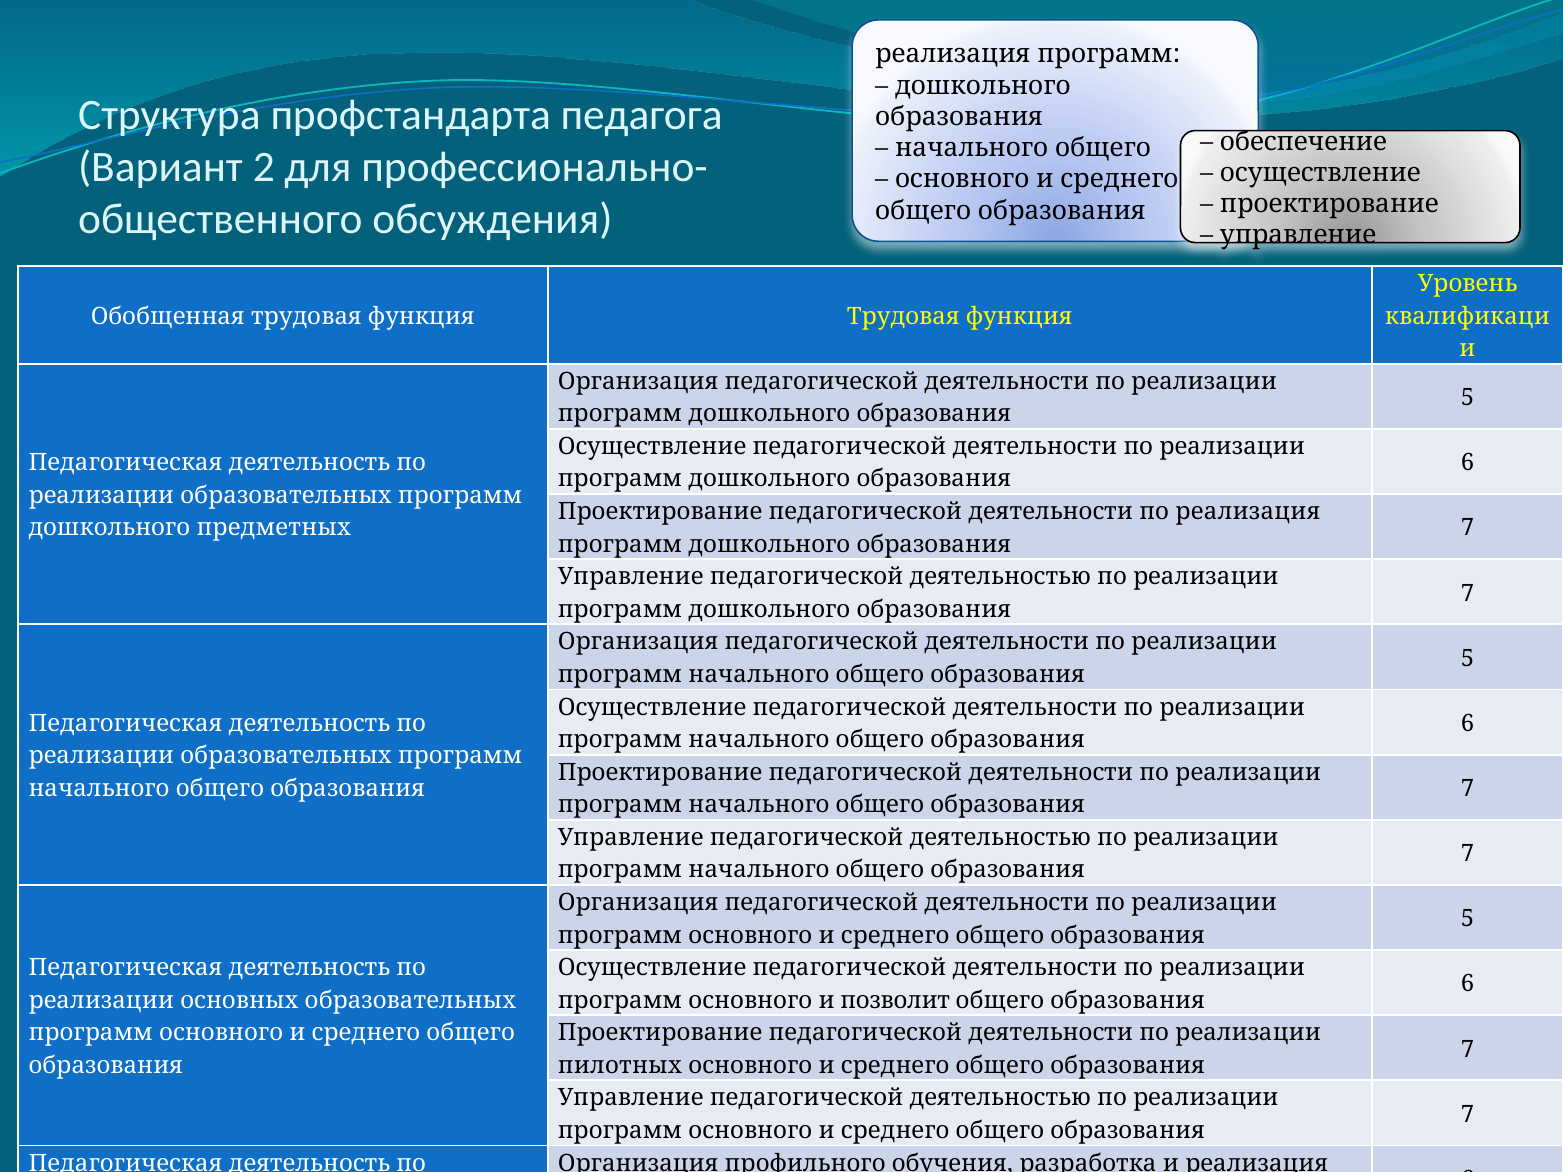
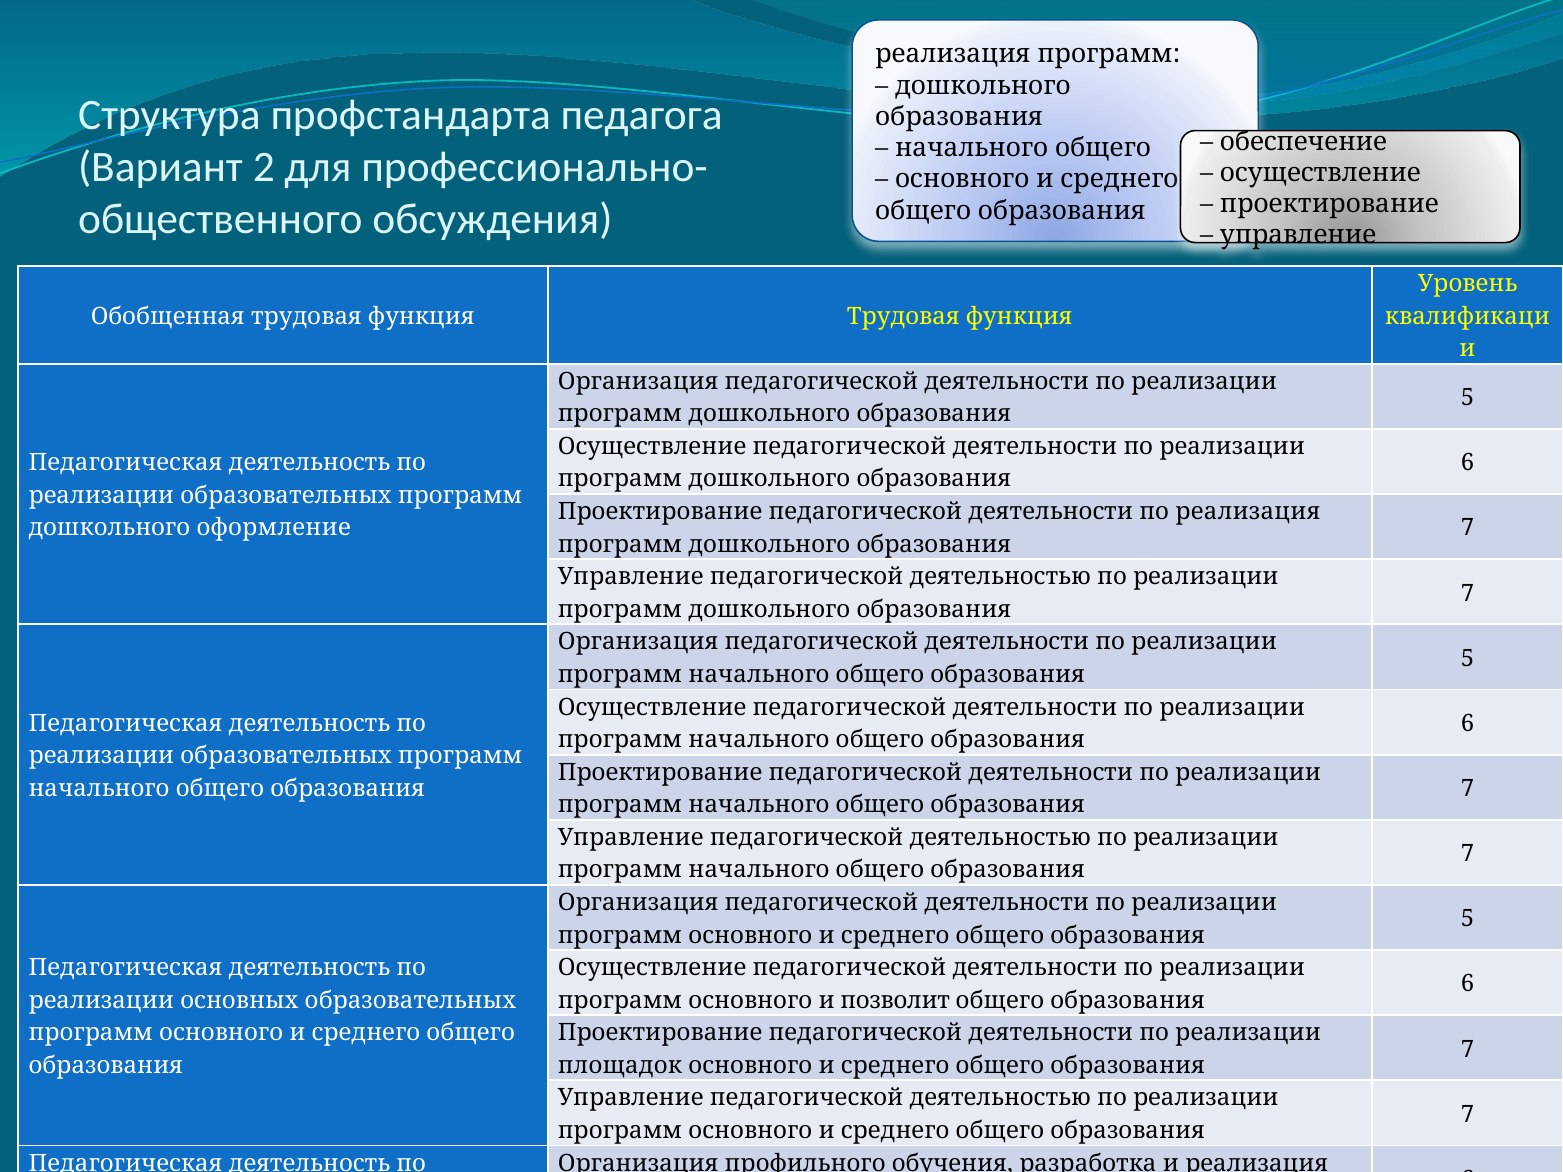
предметных: предметных -> оформление (274, 528)
пилотных: пилотных -> площадок (620, 1066)
